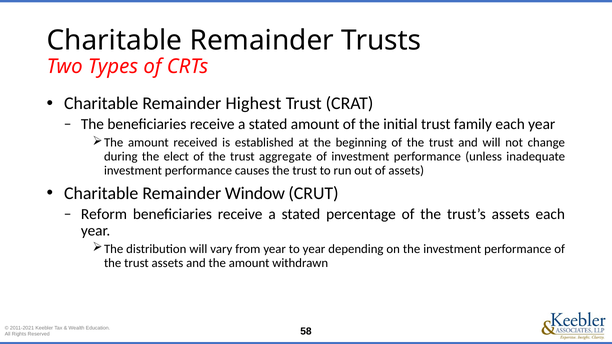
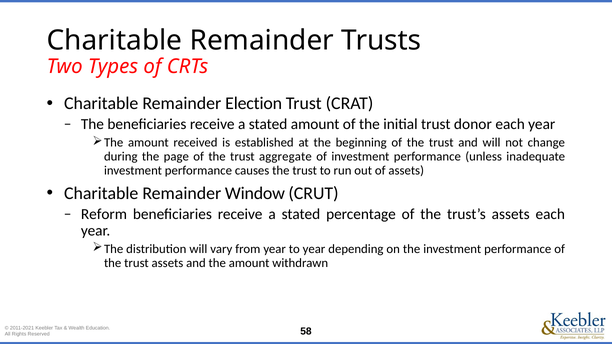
Highest: Highest -> Election (254, 103)
family: family -> donor (473, 125)
elect: elect -> page (176, 157)
